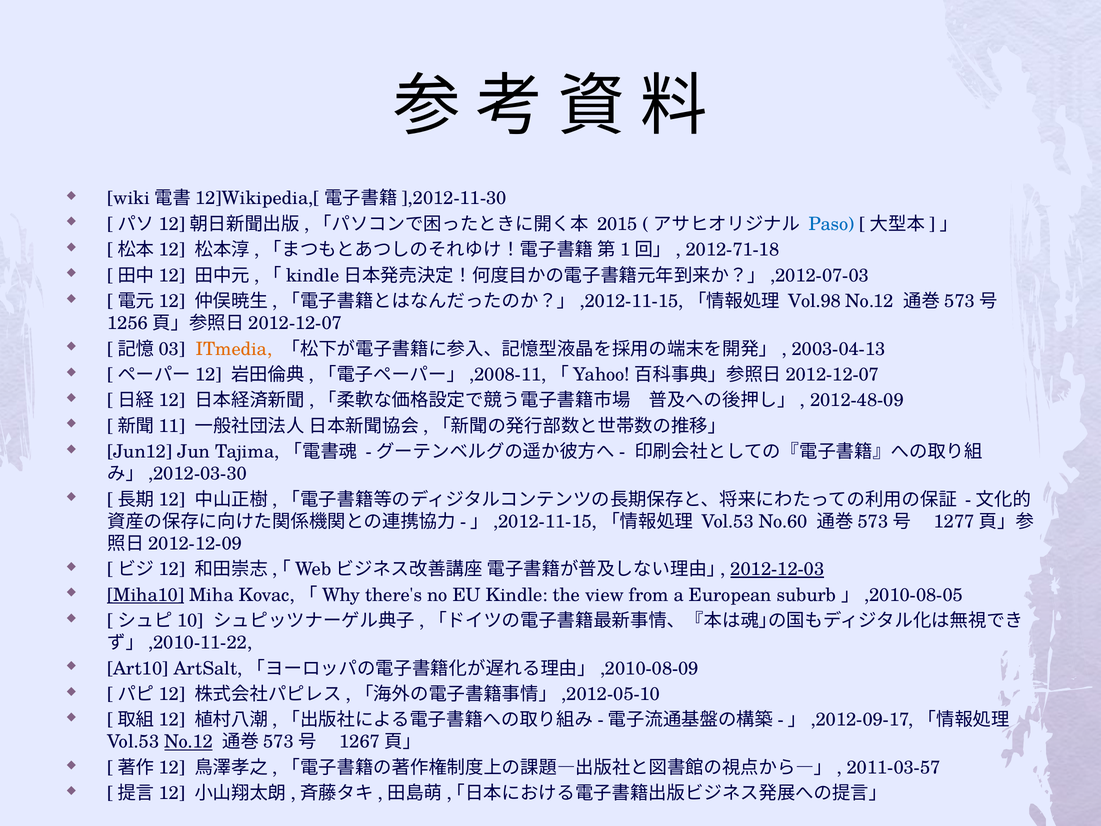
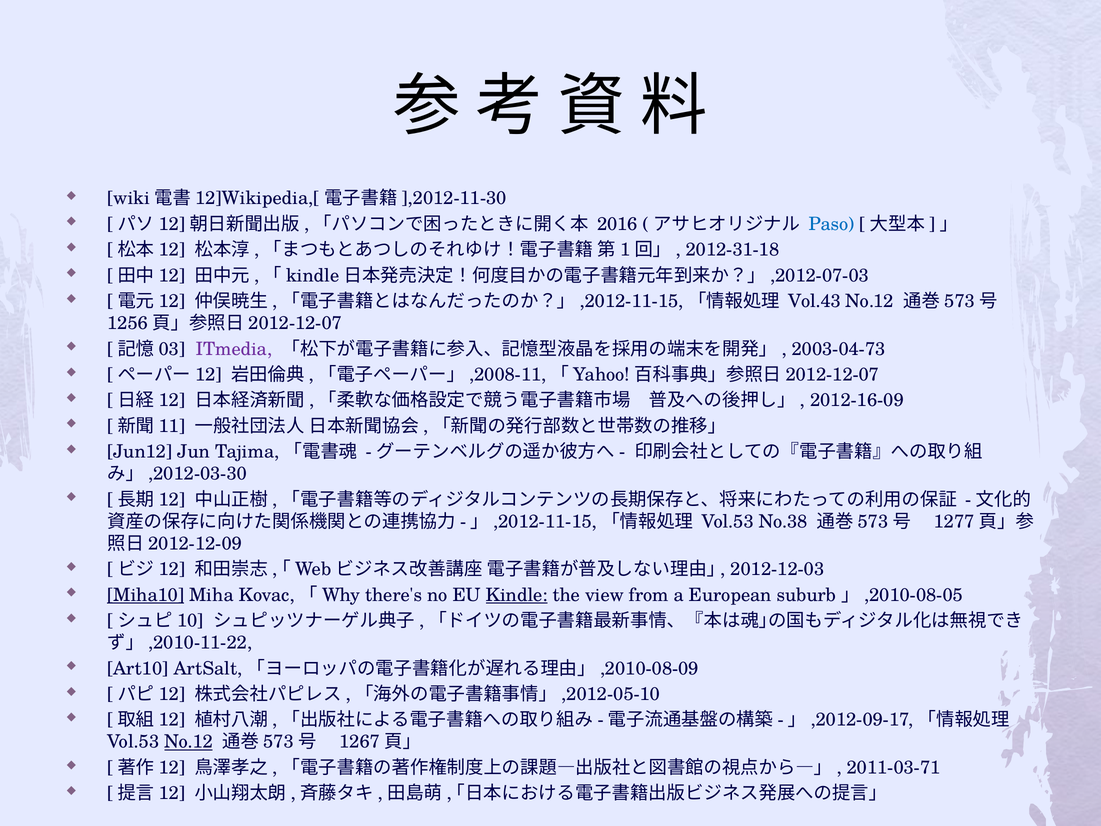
2015: 2015 -> 2016 (617, 224)
2012-71-18: 2012-71-18 -> 2012-31-18 (733, 250)
Vol.98: Vol.98 -> Vol.43 (814, 301)
ITmedia colour: orange -> purple (234, 349)
2003-04-13: 2003-04-13 -> 2003-04-73 (839, 349)
2012-48-09: 2012-48-09 -> 2012-16-09 (857, 400)
No.60: No.60 -> No.38 (783, 521)
2012-12-03 underline: present -> none (777, 569)
Kindle underline: none -> present (517, 595)
2011-03-57: 2011-03-57 -> 2011-03-71 (894, 767)
